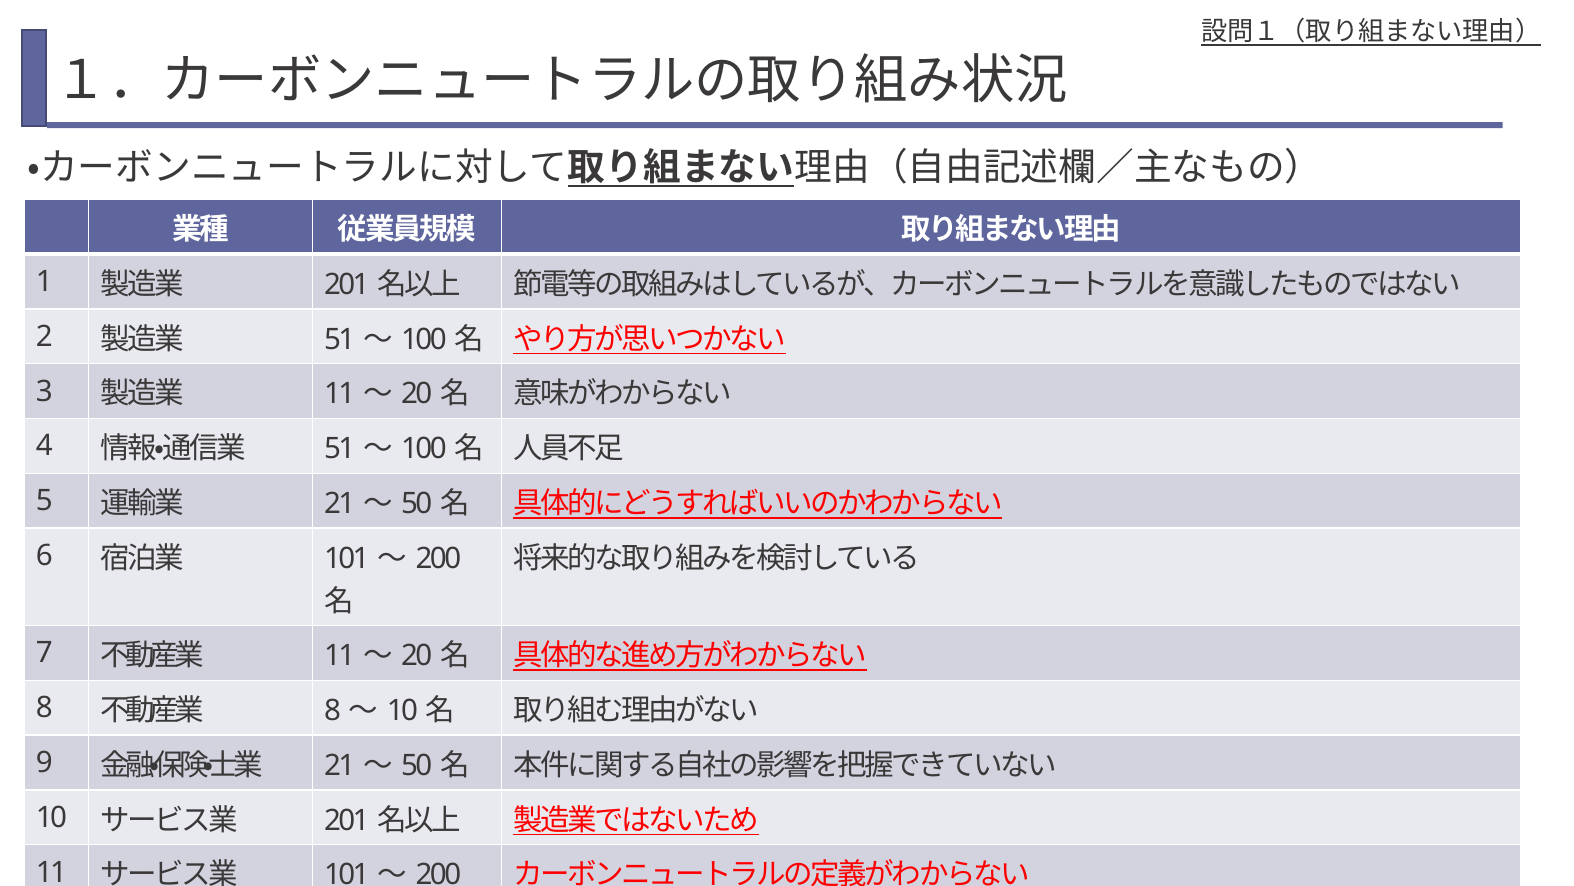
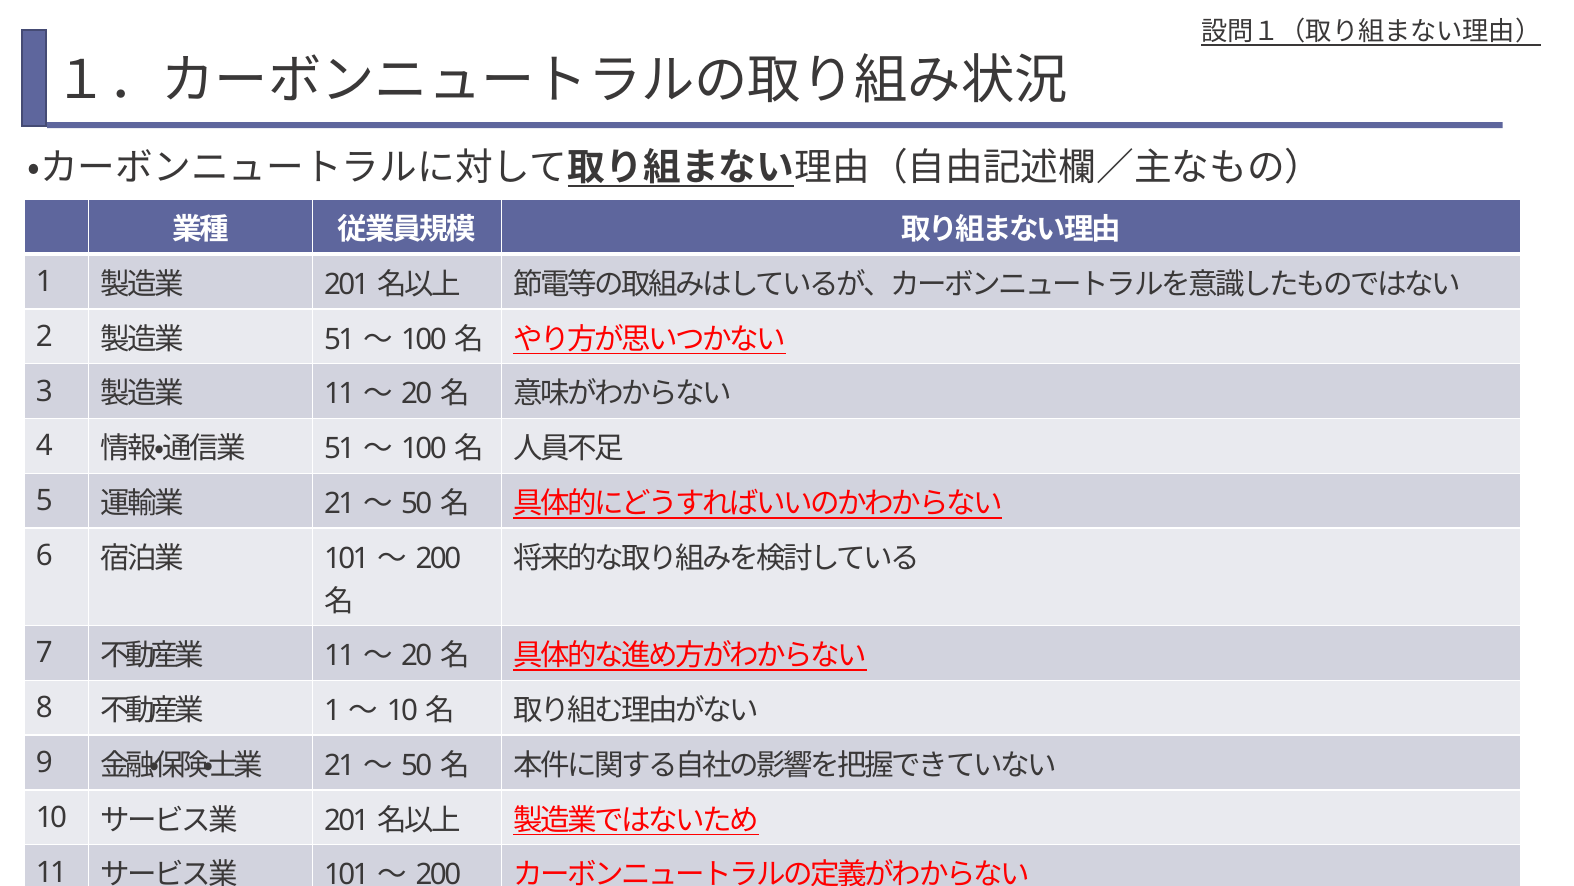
8: 8 -> 1 (332, 710)
